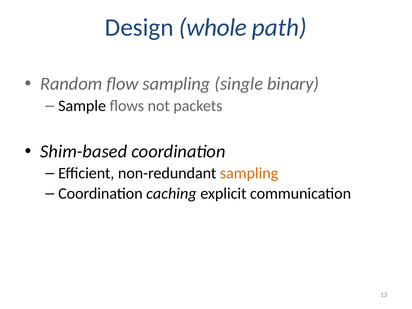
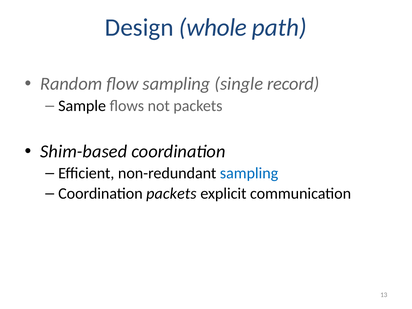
binary: binary -> record (293, 84)
sampling colour: orange -> blue (249, 173)
Coordination caching: caching -> packets (171, 194)
